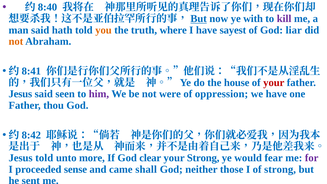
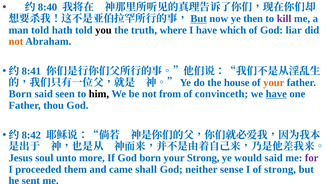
with: with -> then (253, 19)
man said: said -> told (40, 30)
you colour: orange -> black (103, 30)
sayest: sayest -> which (233, 30)
your colour: red -> orange (274, 83)
Jesus: Jesus -> Born (20, 94)
him colour: purple -> black (99, 94)
were: were -> from (170, 94)
oppression: oppression -> convinceth (222, 94)
have underline: none -> present (276, 94)
told: told -> soul (44, 158)
God clear: clear -> born (150, 158)
would fear: fear -> said (274, 158)
sense: sense -> them (75, 169)
those: those -> sense (232, 169)
